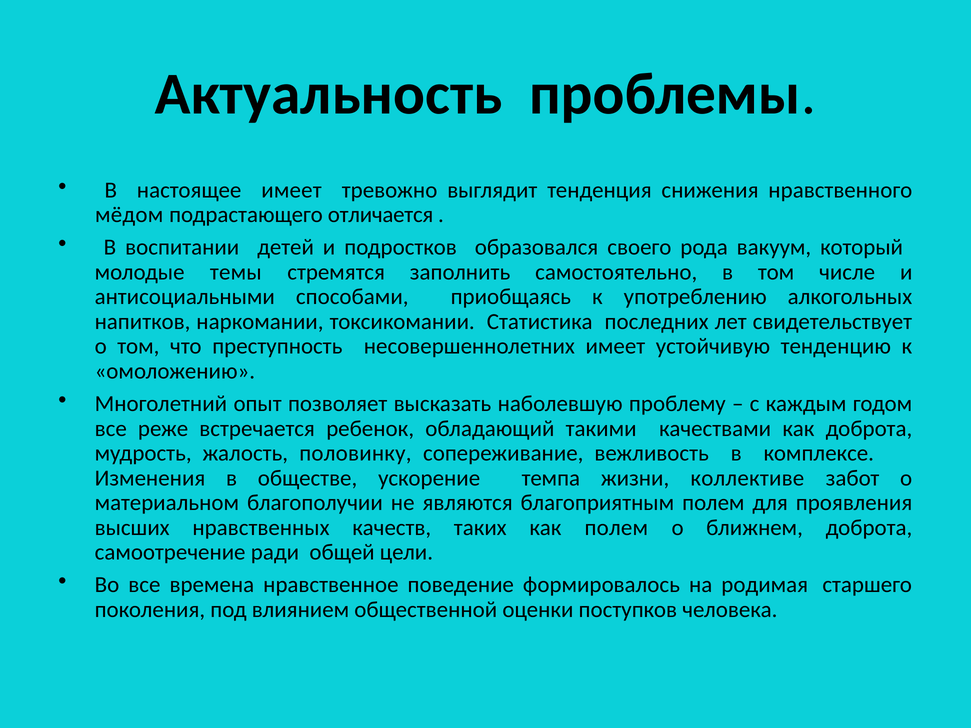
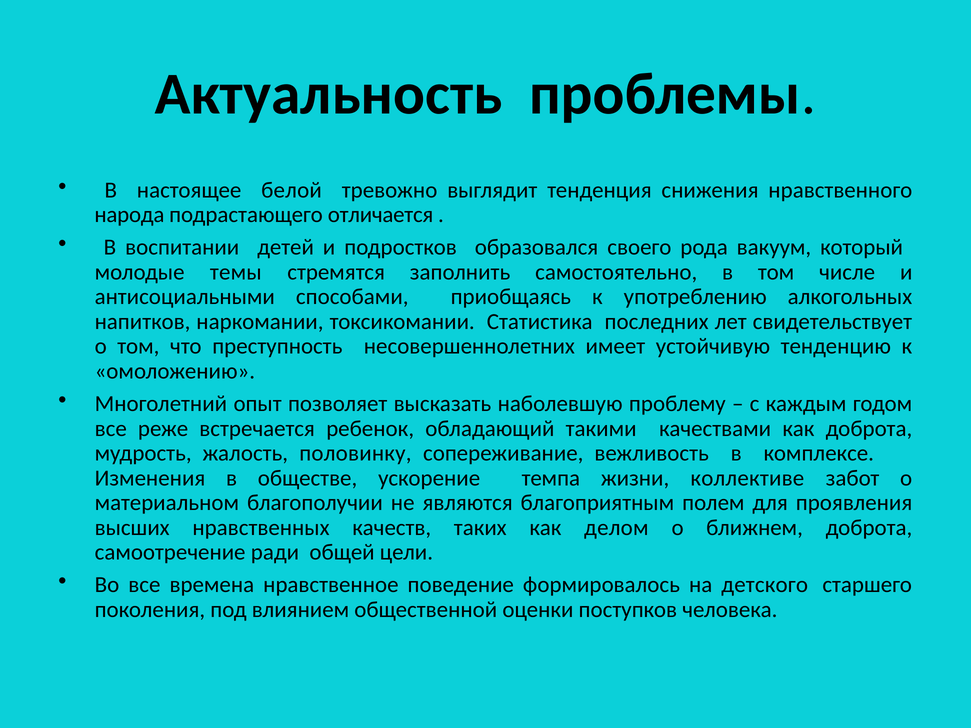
настоящее имеет: имеет -> белой (292, 190)
мёдом: мёдом -> народа (129, 215)
как полем: полем -> делом (616, 528)
родимая: родимая -> детского (765, 585)
